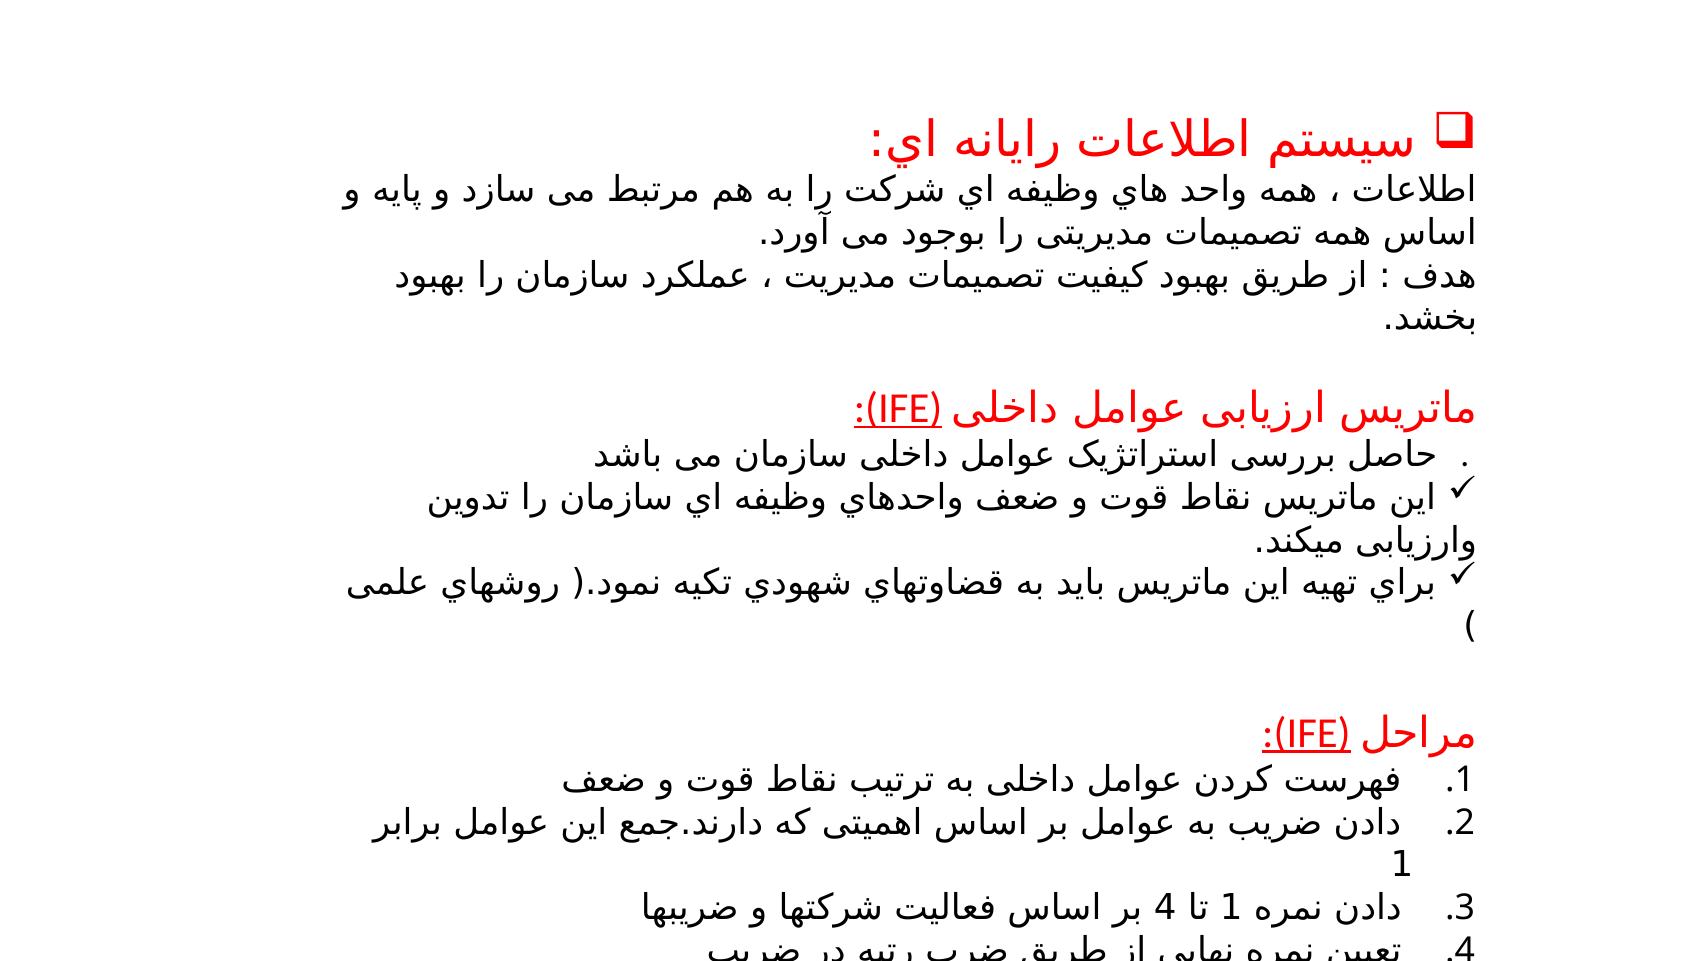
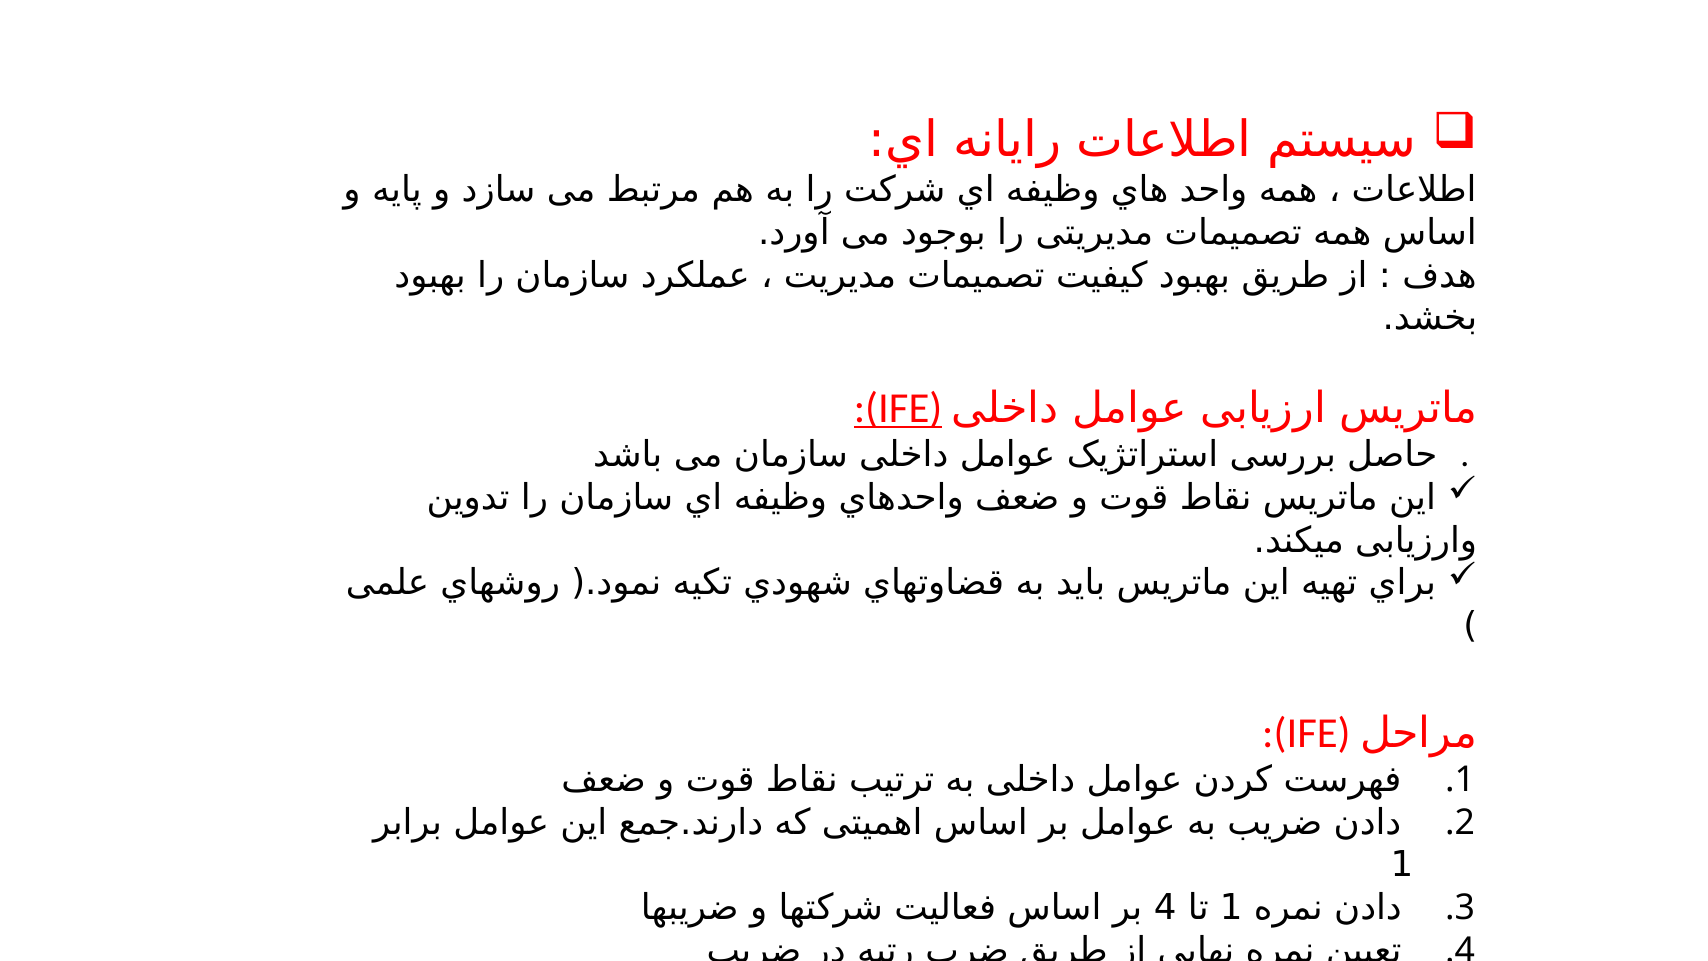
:(IFE underline: present -> none (1306, 733)
